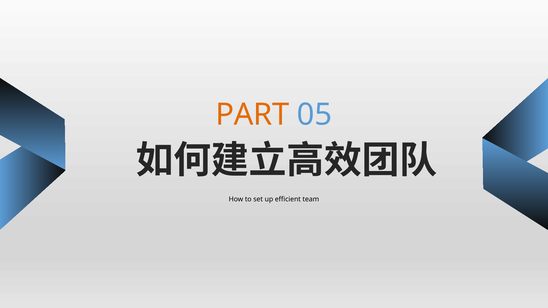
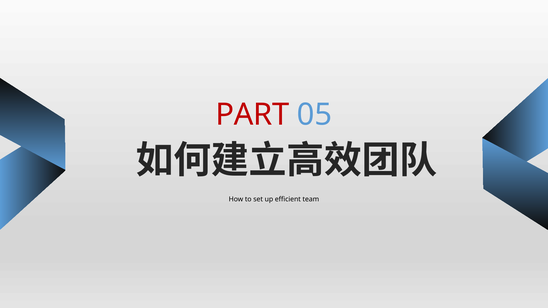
PART colour: orange -> red (252, 115)
